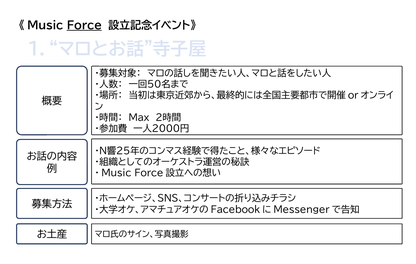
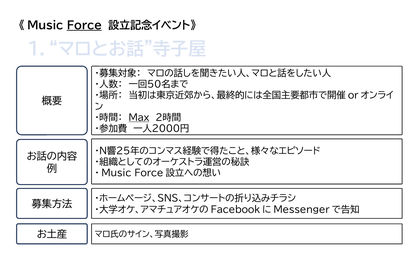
Ｍａｘ underline: none -> present (139, 118)
